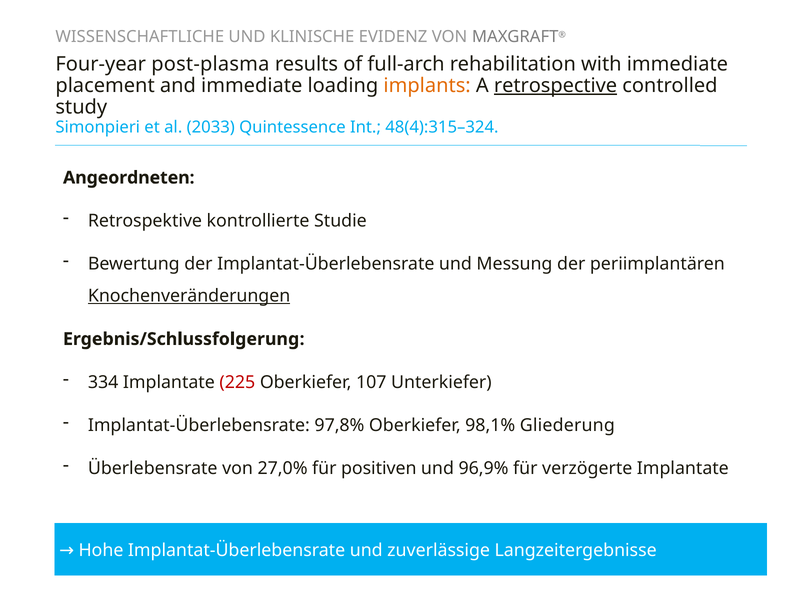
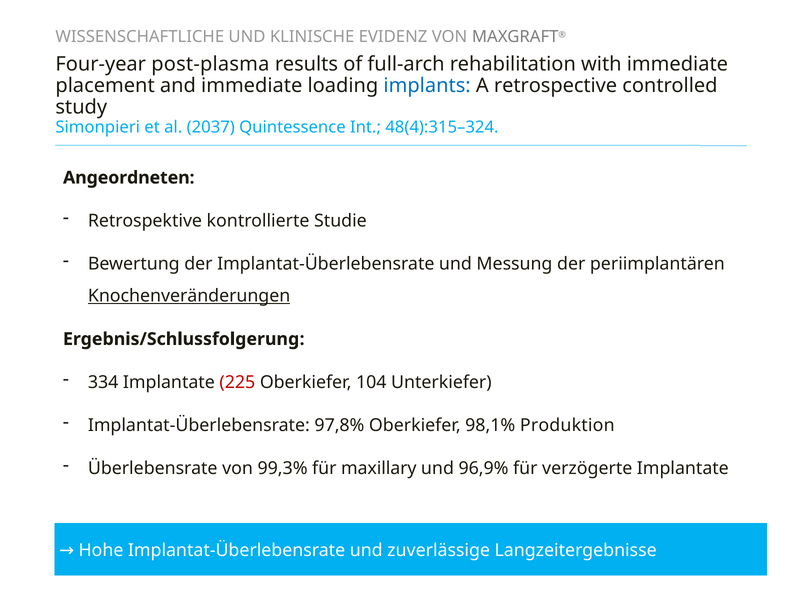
implants colour: orange -> blue (427, 86)
retrospective underline: present -> none (556, 86)
2033: 2033 -> 2037 (211, 127)
107: 107 -> 104 (371, 383)
Gliederung: Gliederung -> Produktion (567, 426)
27,0%: 27,0% -> 99,3% (283, 469)
positiven: positiven -> maxillary (379, 469)
